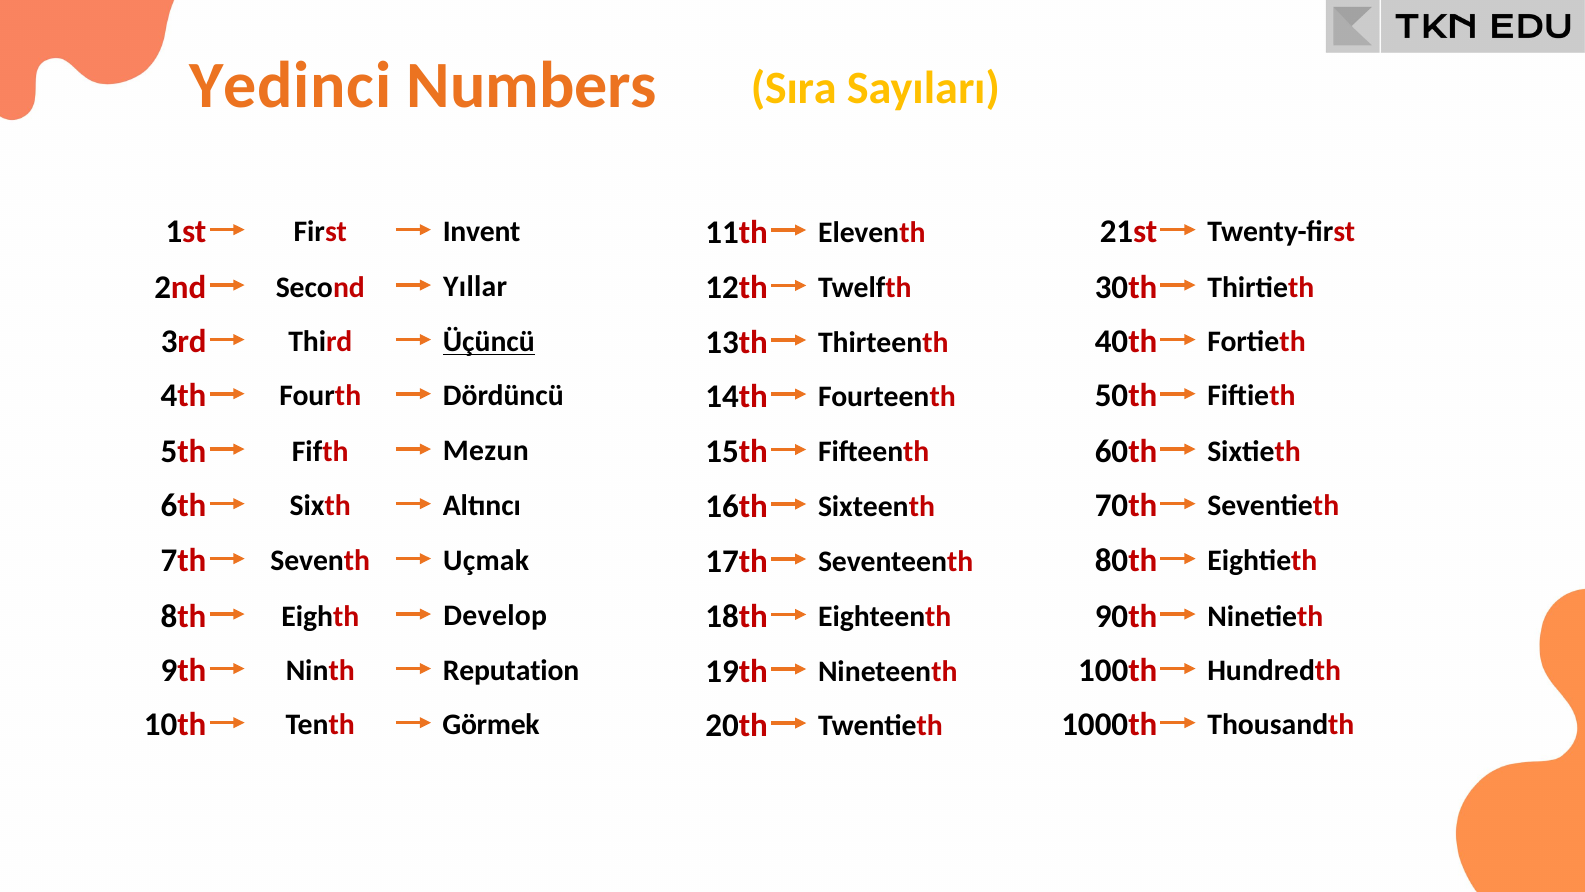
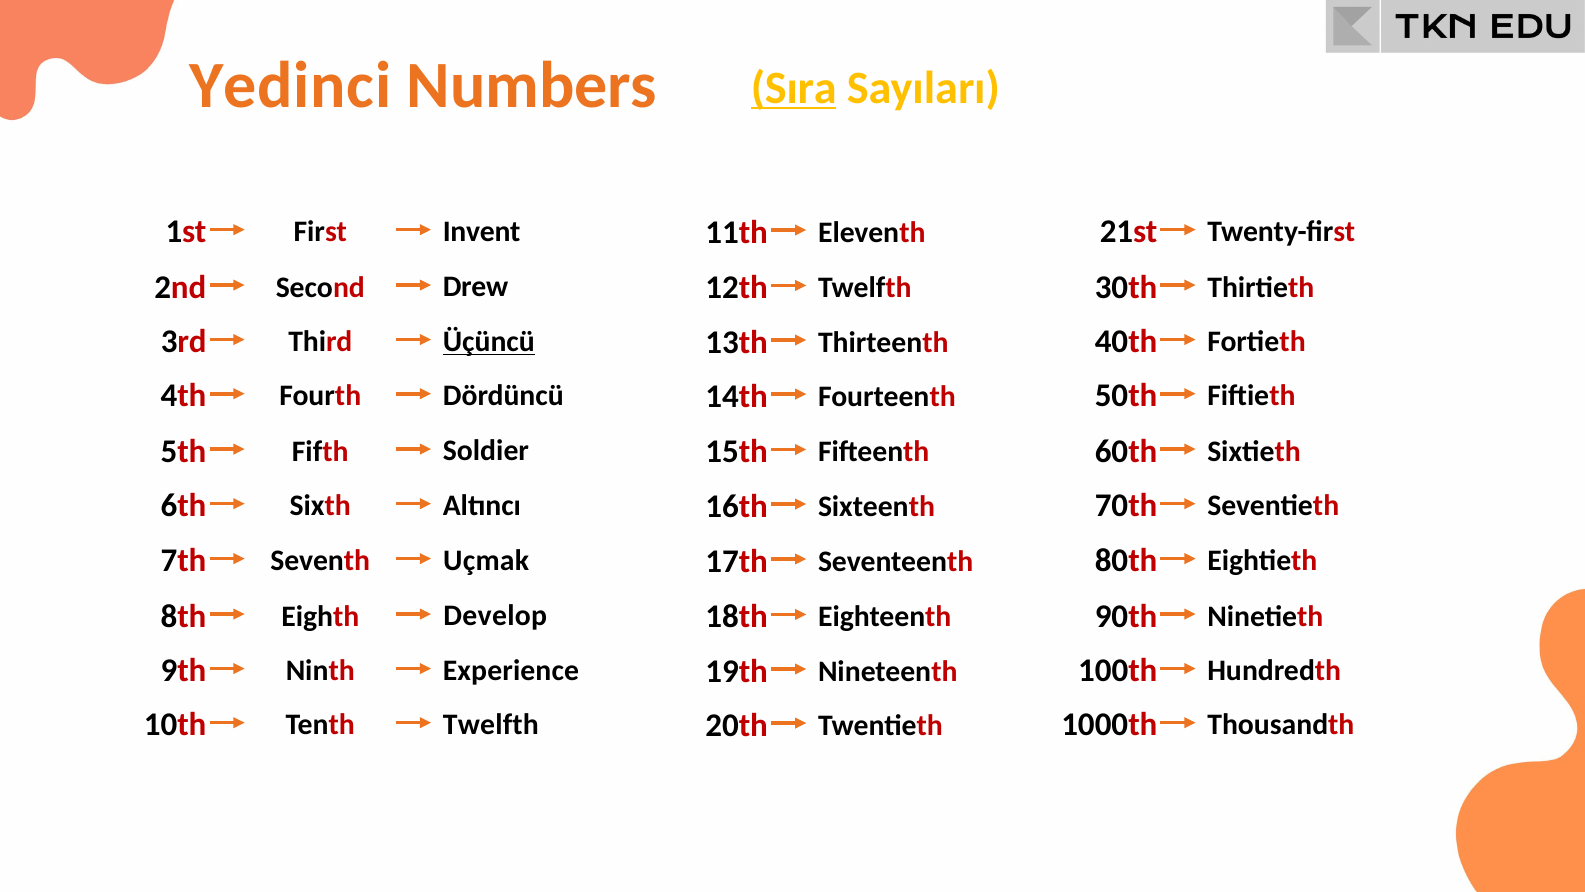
Sıra underline: none -> present (794, 88)
Yıllar: Yıllar -> Drew (476, 287)
Mezun: Mezun -> Soldier (486, 451)
Reputation: Reputation -> Experience (511, 670)
Tenth Görmek: Görmek -> Twelfth (491, 724)
